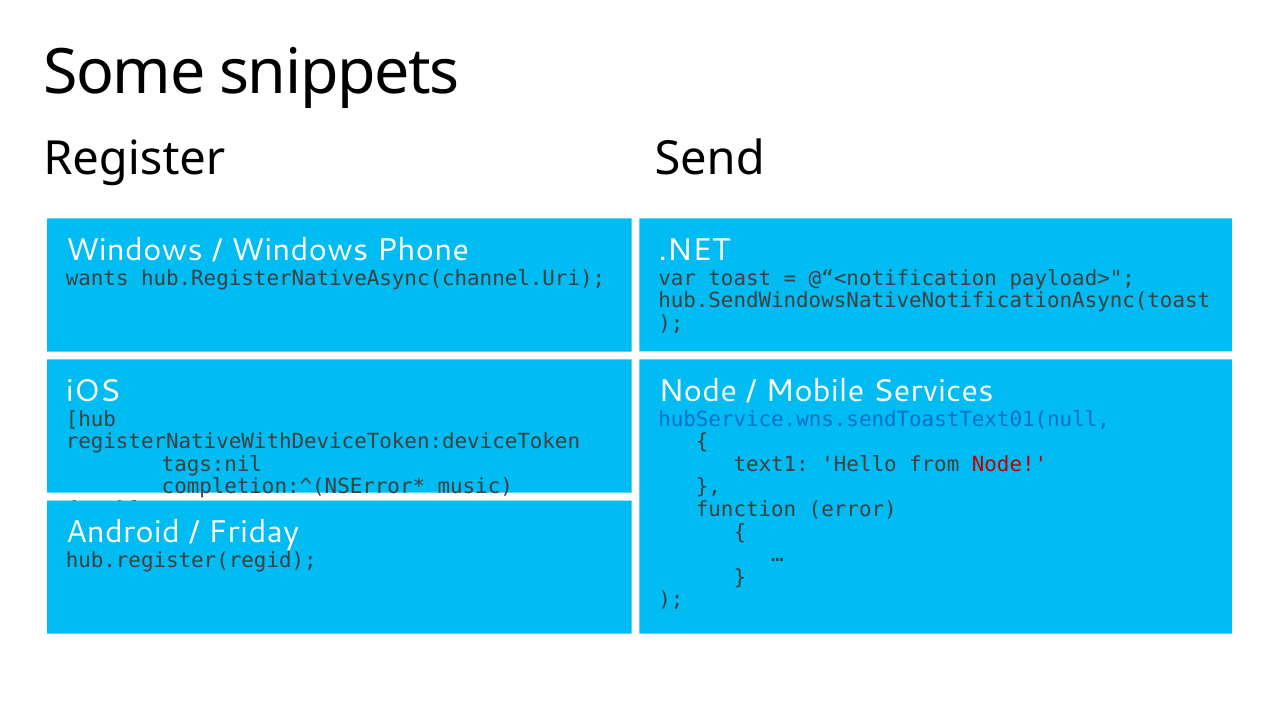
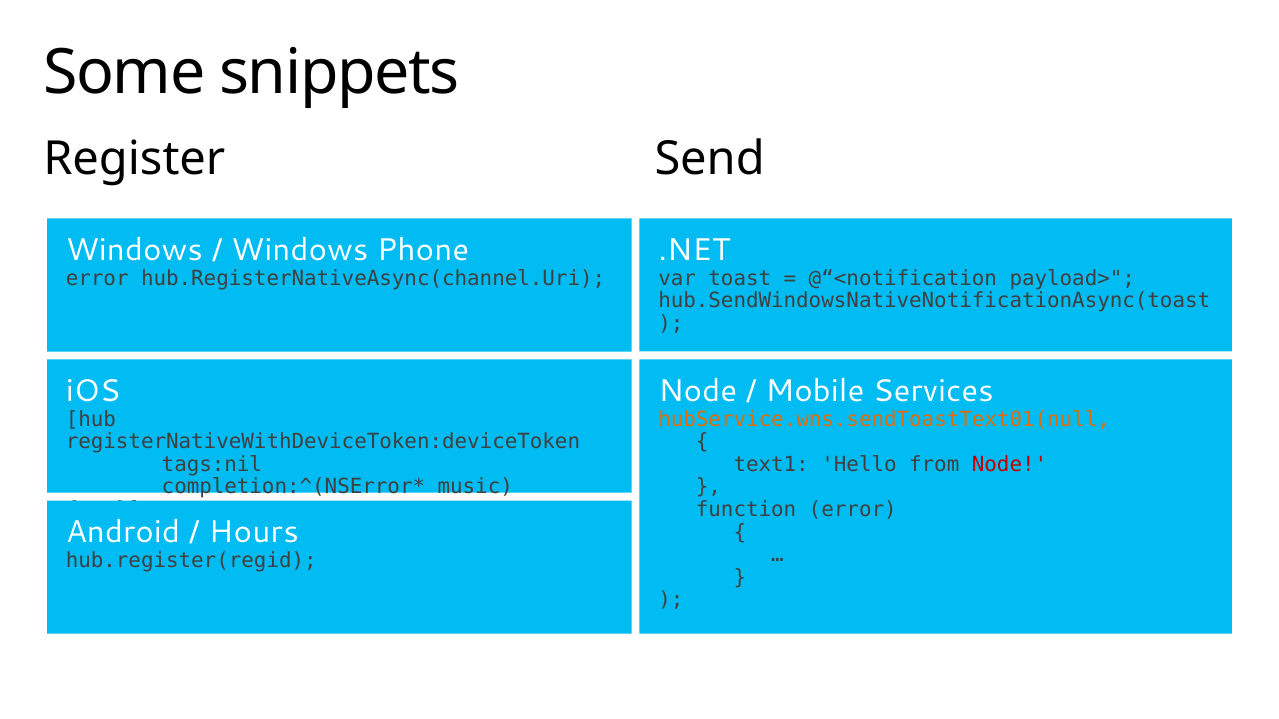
wants: wants -> error (97, 279)
hubService.wns.sendToastText01(null colour: blue -> orange (884, 420)
Friday: Friday -> Hours (254, 533)
